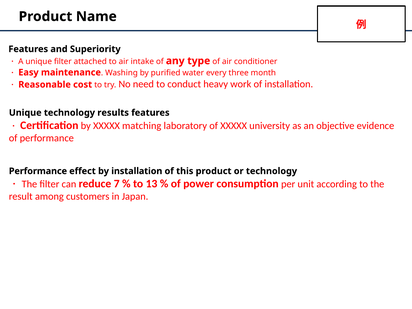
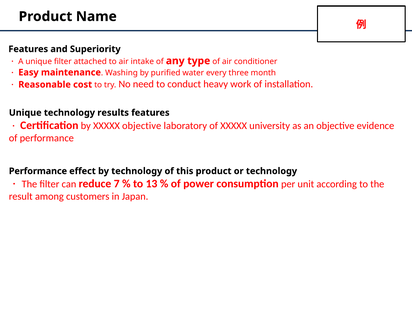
XXXXX matching: matching -> objective (142, 126)
by installation: installation -> technology (137, 171)
